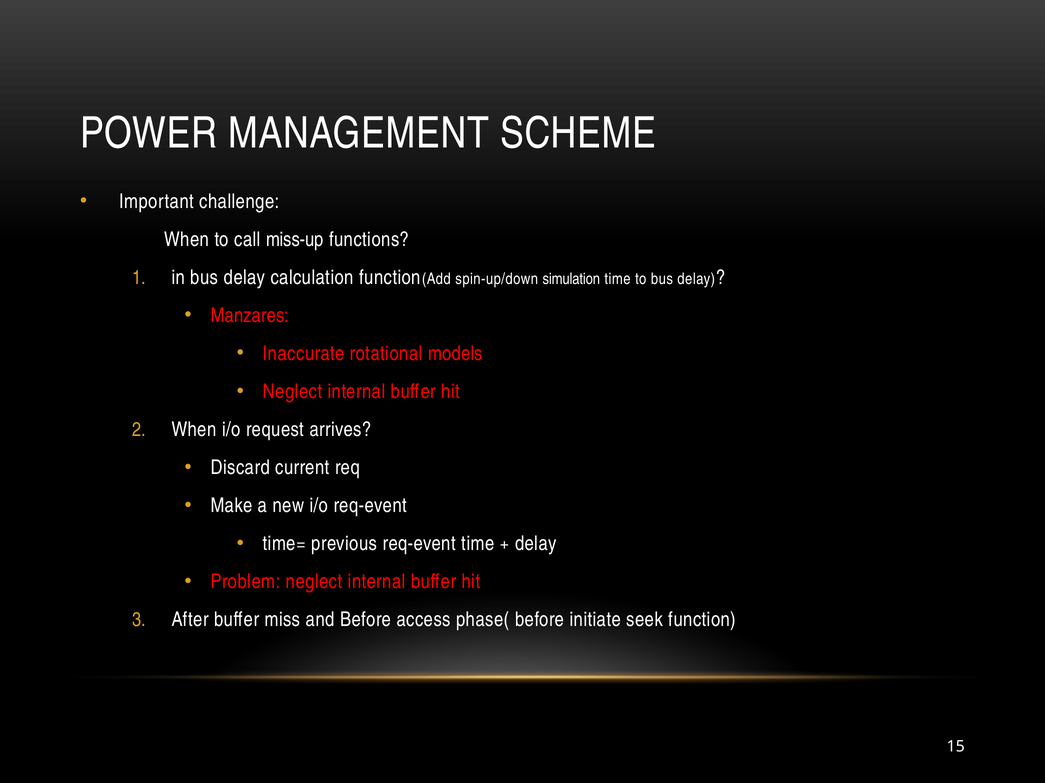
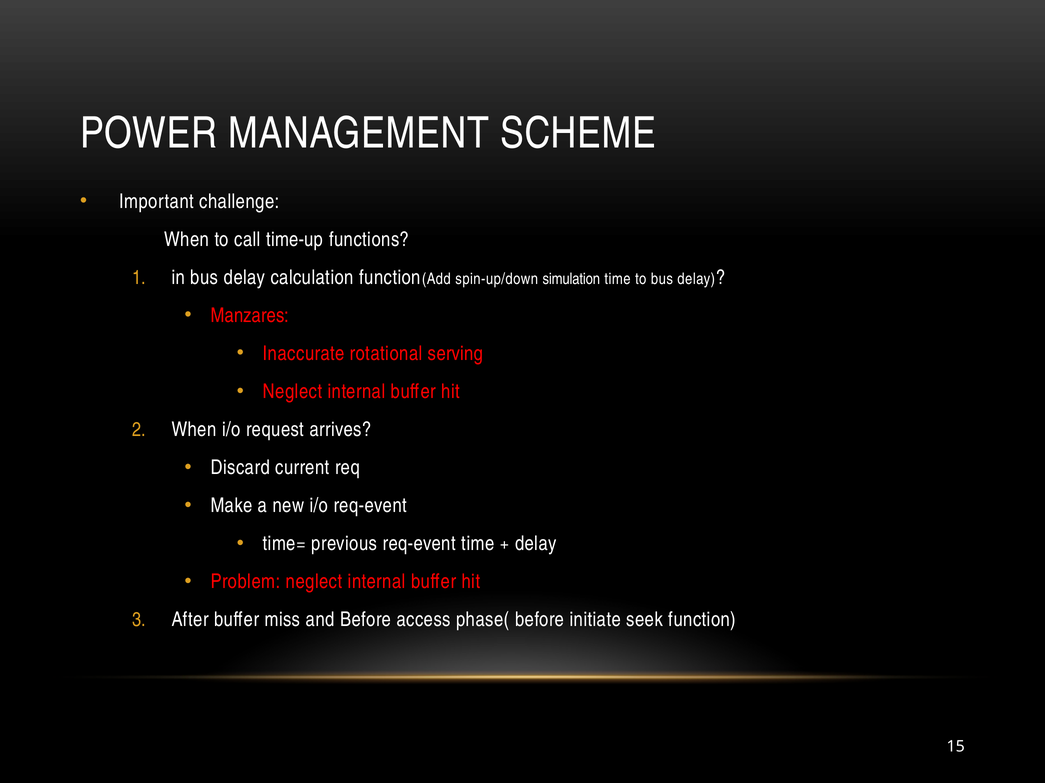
miss-up: miss-up -> time-up (295, 240)
models: models -> serving (455, 354)
